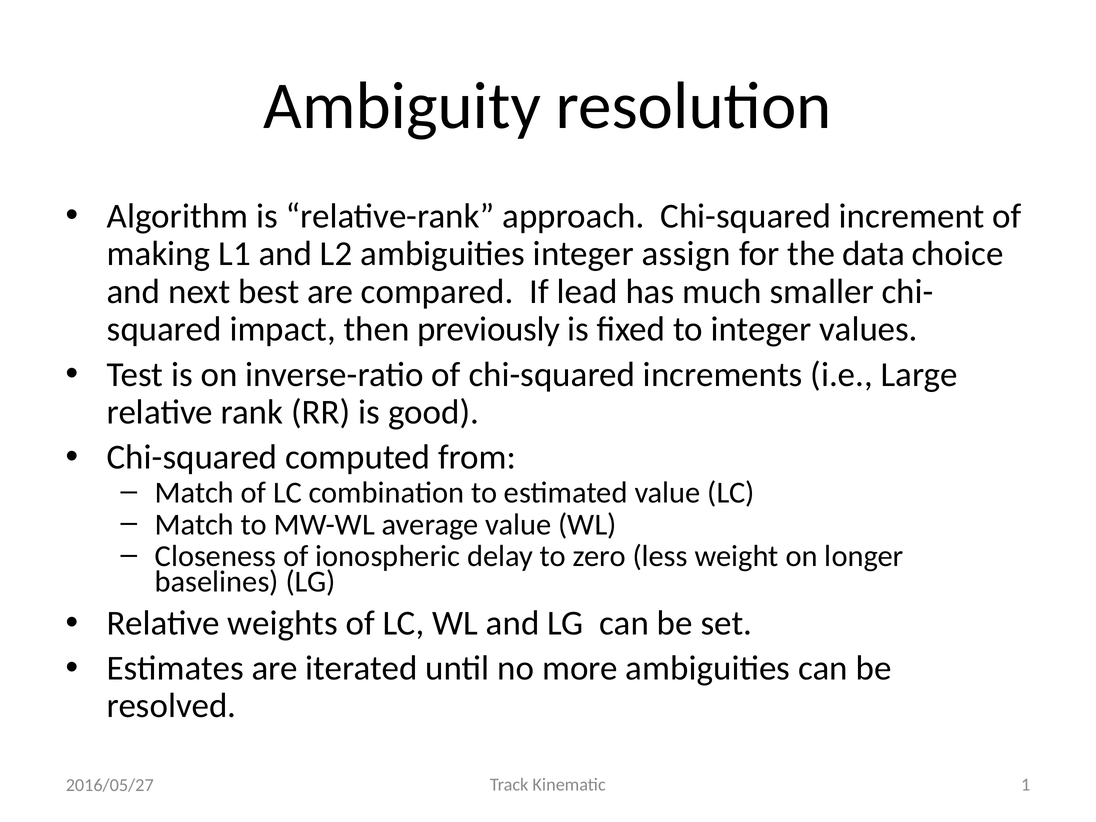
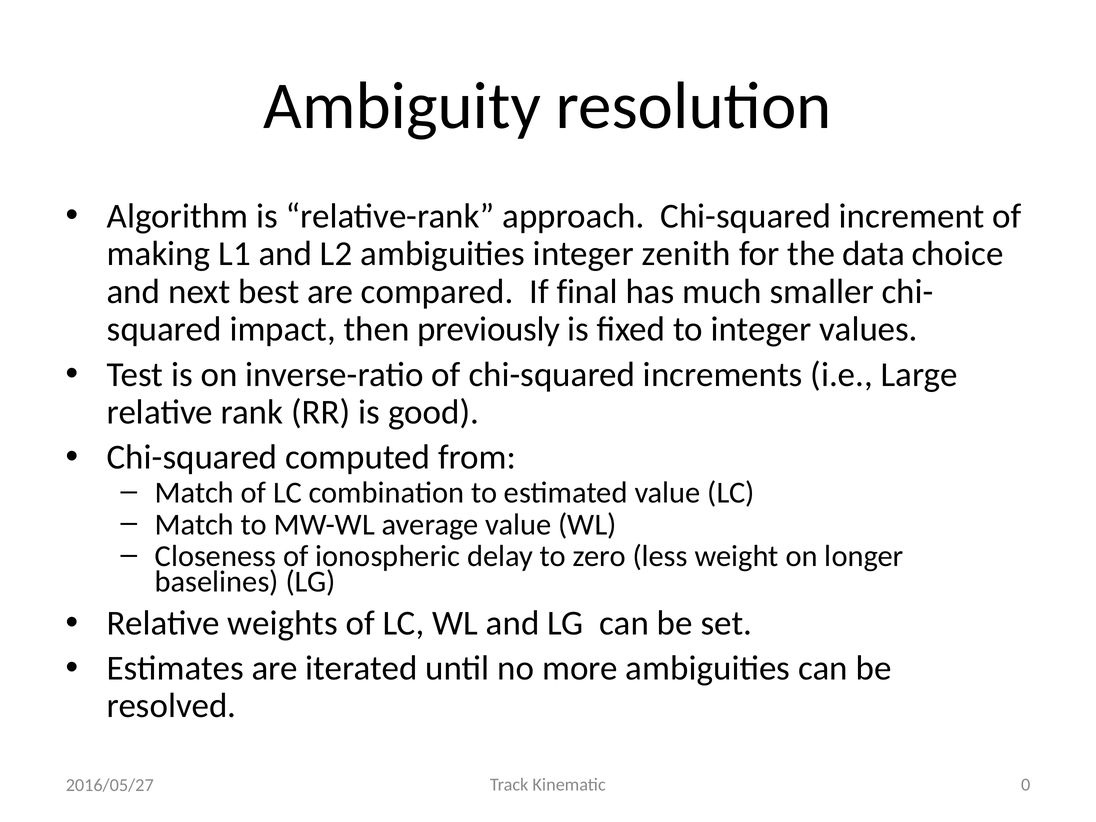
assign: assign -> zenith (686, 254)
lead: lead -> final (587, 292)
1: 1 -> 0 (1026, 785)
